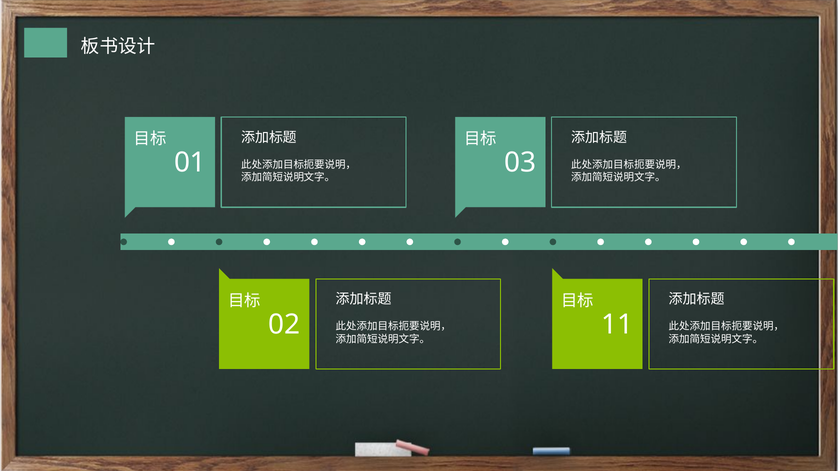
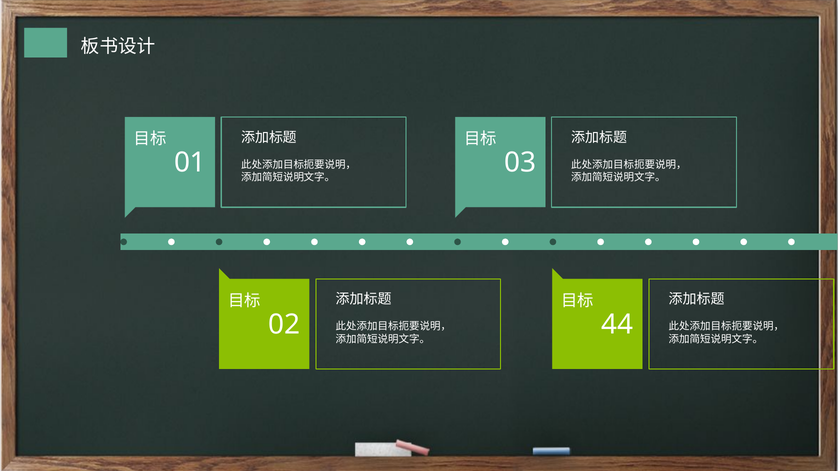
11: 11 -> 44 (617, 325)
